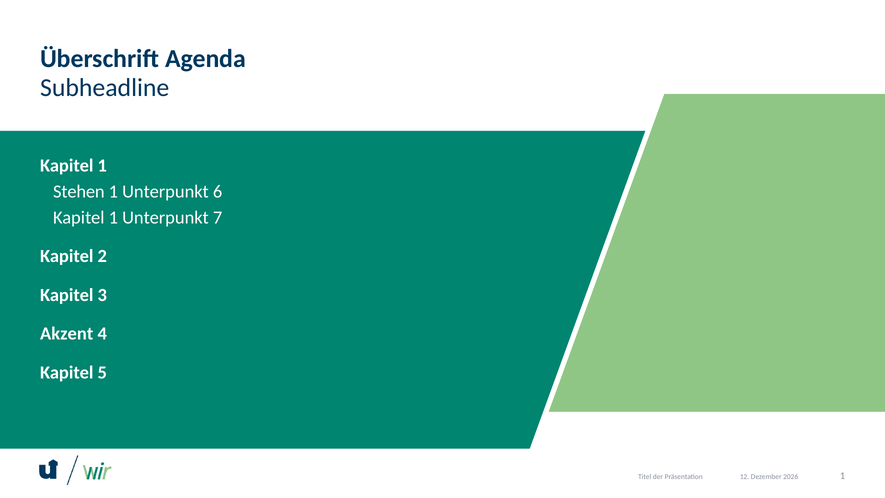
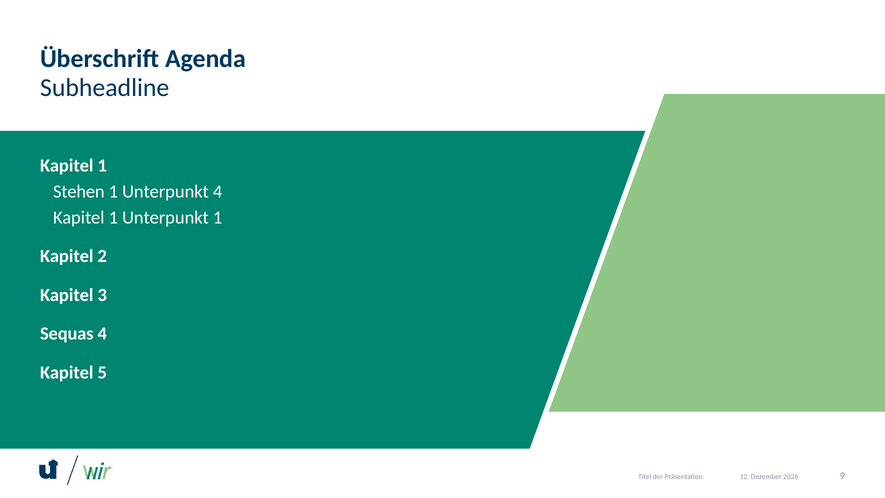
Unterpunkt 6: 6 -> 4 (218, 192)
Unterpunkt 7: 7 -> 1 (218, 217)
Akzent: Akzent -> Sequas (67, 334)
Präsentation 1: 1 -> 9 (843, 476)
